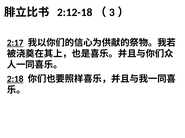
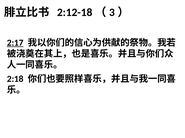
2:18 underline: present -> none (15, 79)
